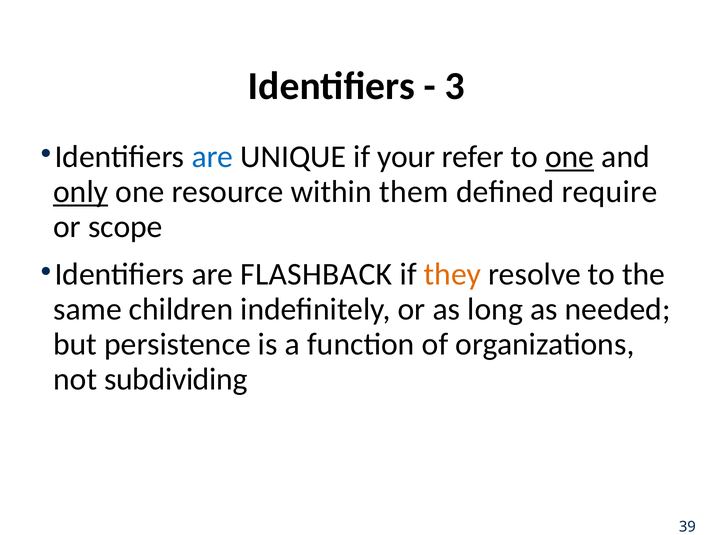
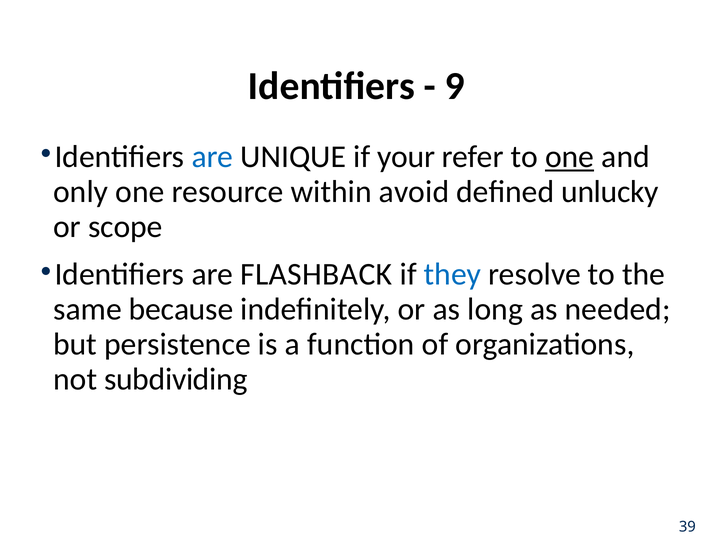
3: 3 -> 9 (455, 86)
only underline: present -> none (81, 192)
them: them -> avoid (414, 192)
require: require -> unlucky (610, 192)
they colour: orange -> blue (453, 274)
children: children -> because (181, 309)
